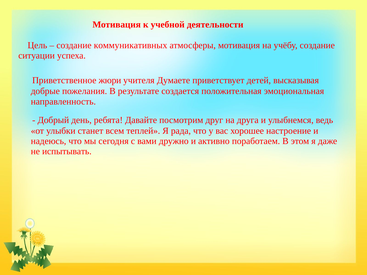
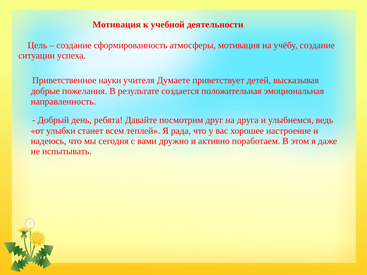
коммуникативных: коммуникативных -> сформированность (131, 45)
жюри: жюри -> науки (110, 80)
